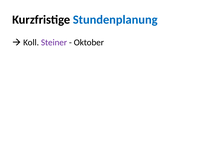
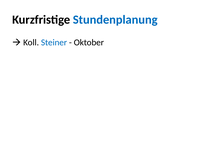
Steiner colour: purple -> blue (54, 43)
